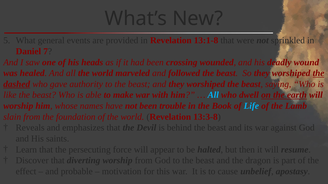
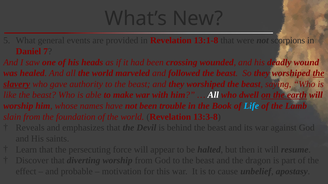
sprinkled: sprinkled -> scorpions (288, 41)
dashed: dashed -> slavery (17, 84)
All colour: light blue -> white (213, 95)
